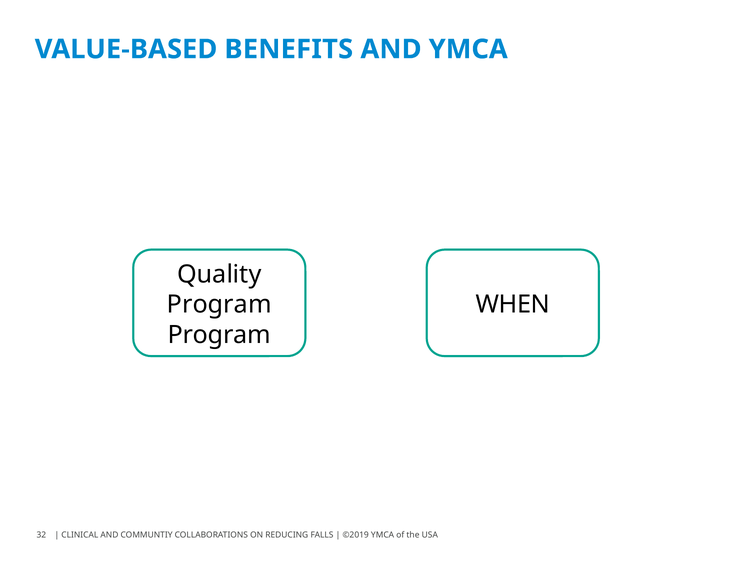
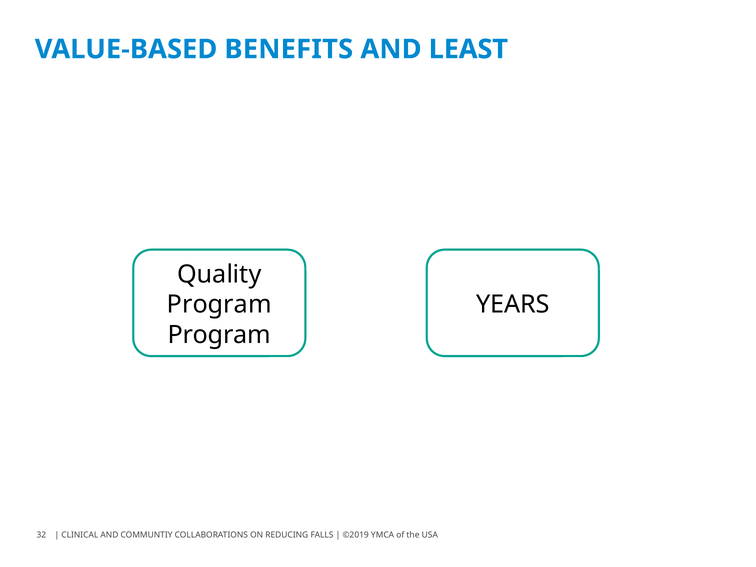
AND YMCA: YMCA -> LEAST (468, 49)
WHEN: WHEN -> YEARS (513, 305)
